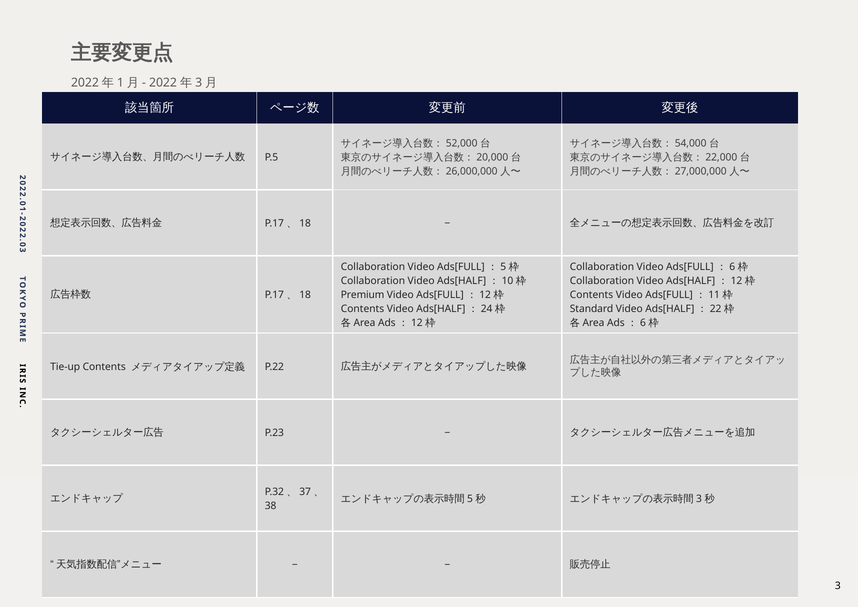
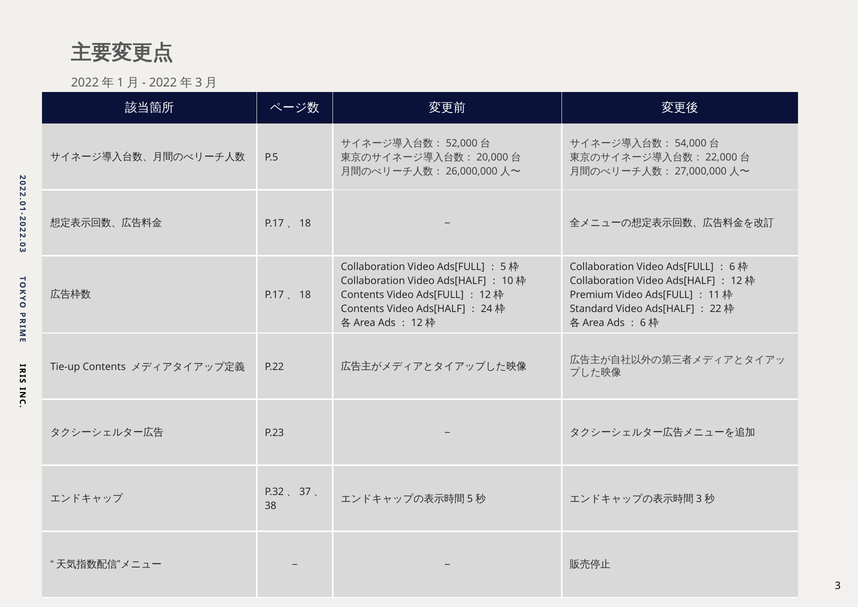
Premium: Premium -> Contents (363, 295)
Contents: Contents -> Premium (592, 295)
